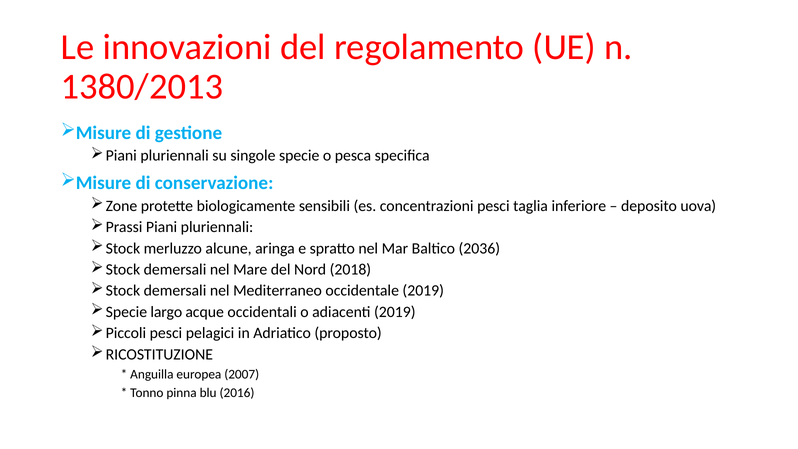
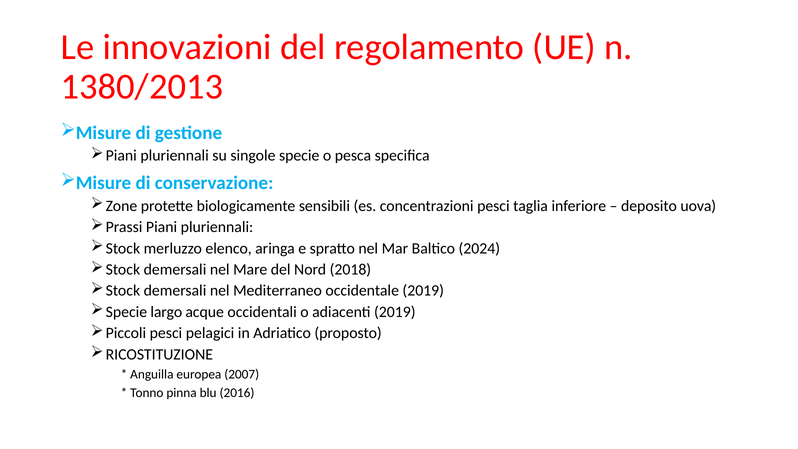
alcune: alcune -> elenco (229, 248)
2036: 2036 -> 2024 (479, 248)
